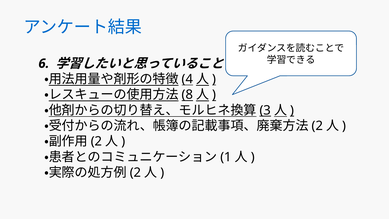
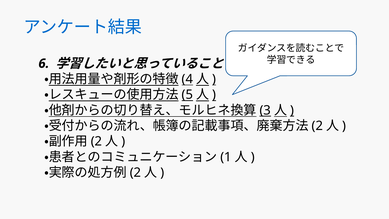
8: 8 -> 5 (187, 95)
